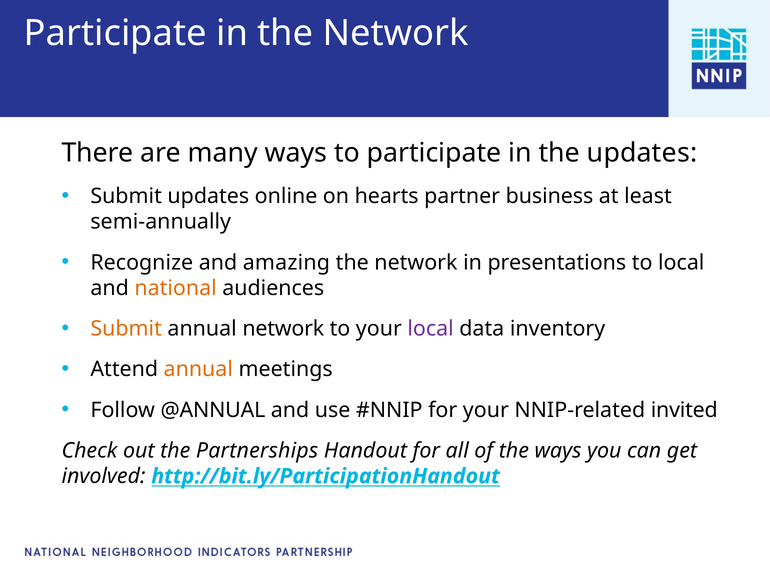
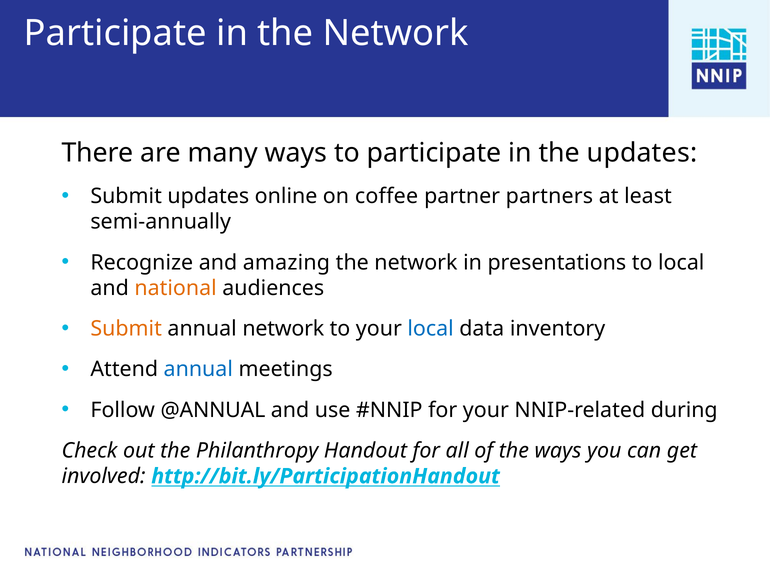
hearts: hearts -> coffee (386, 196)
business: business -> partners (549, 196)
local colour: purple -> blue (431, 329)
annual colour: orange -> blue (198, 370)
invited: invited -> during (684, 410)
Partnerships: Partnerships -> Philanthropy (257, 451)
